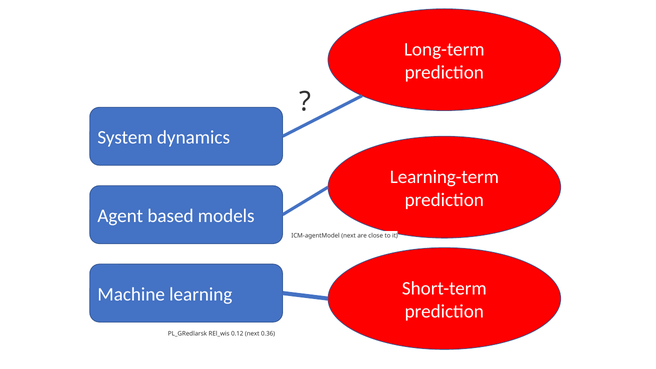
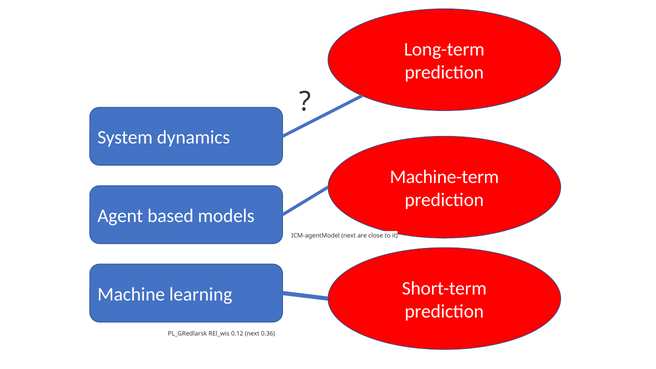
Learning-term: Learning-term -> Machine-term (444, 177)
